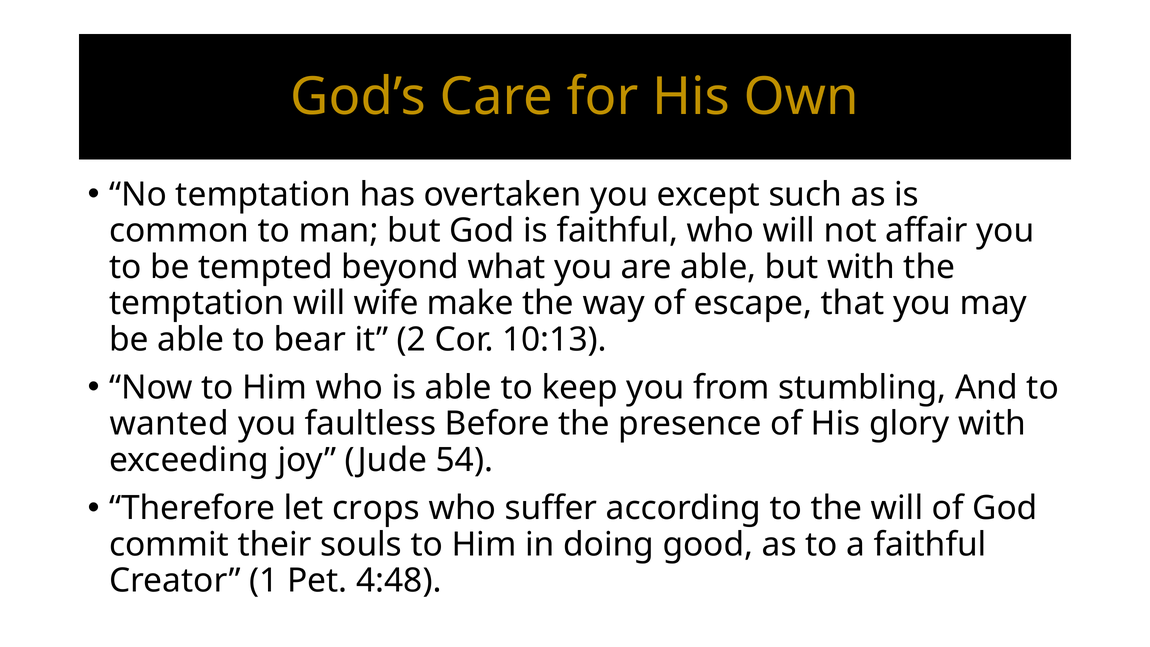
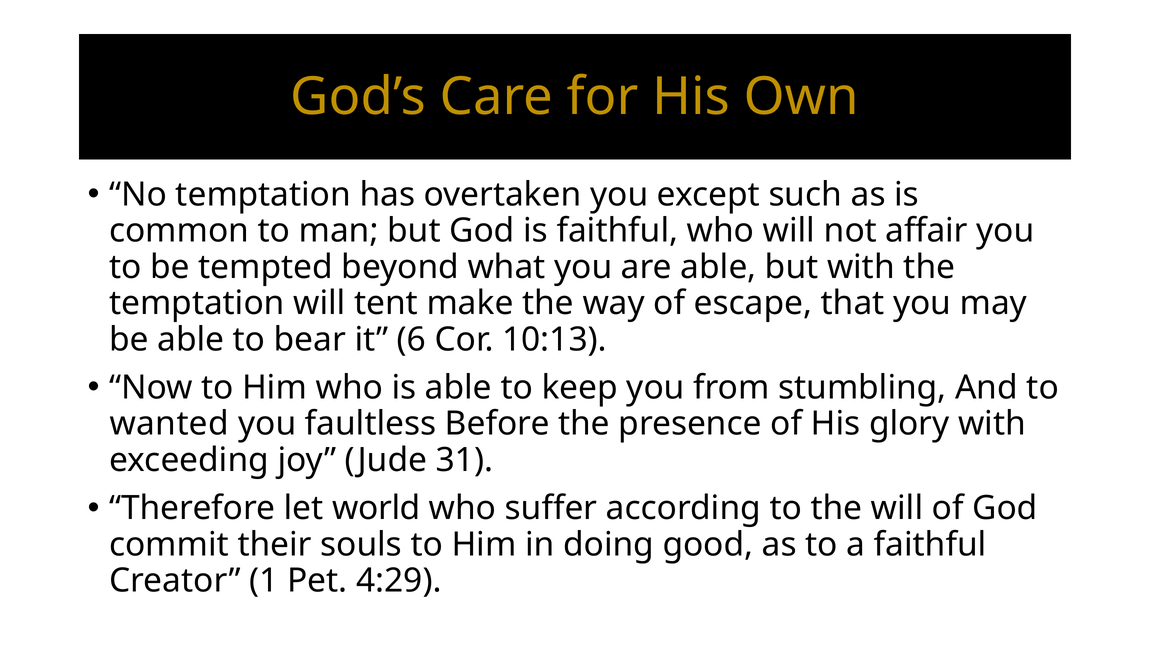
wife: wife -> tent (386, 303)
2: 2 -> 6 (411, 339)
54: 54 -> 31 (464, 460)
crops: crops -> world (376, 508)
4:48: 4:48 -> 4:29 (399, 581)
